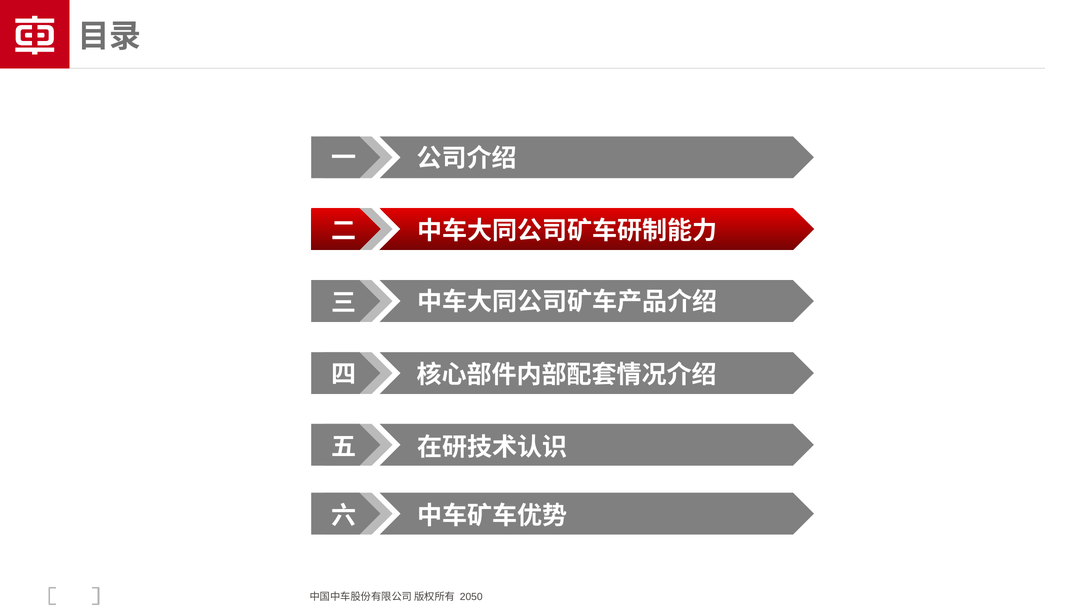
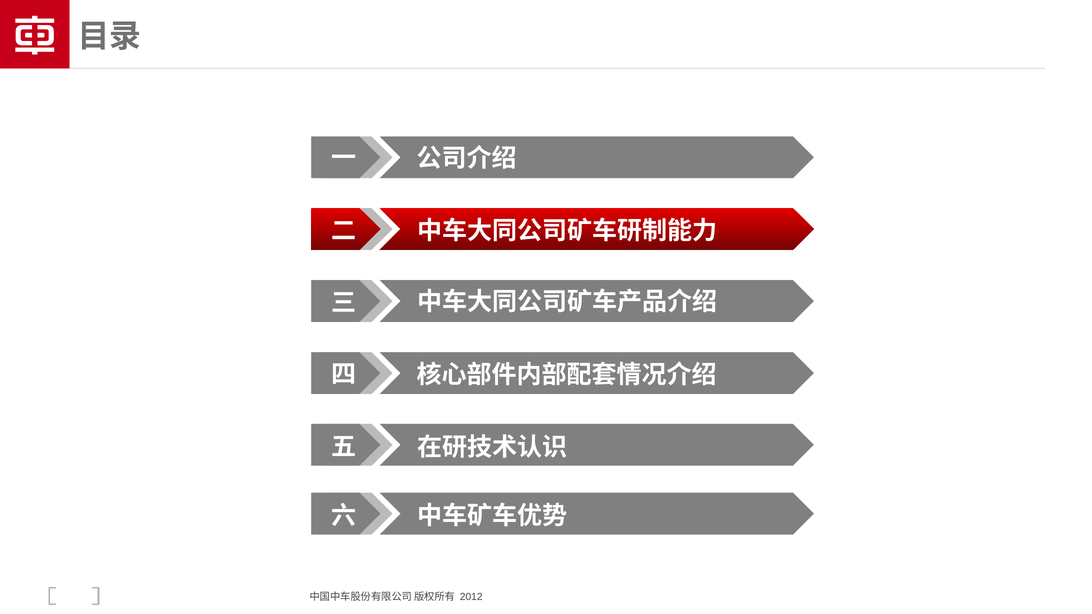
2050: 2050 -> 2012 (471, 597)
